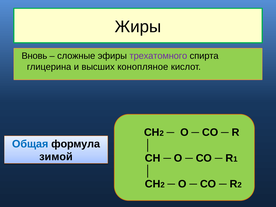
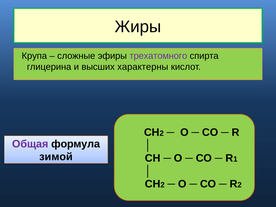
Вновь: Вновь -> Крупа (34, 56)
конопляное: конопляное -> характерны (143, 67)
Общая colour: blue -> purple (30, 144)
